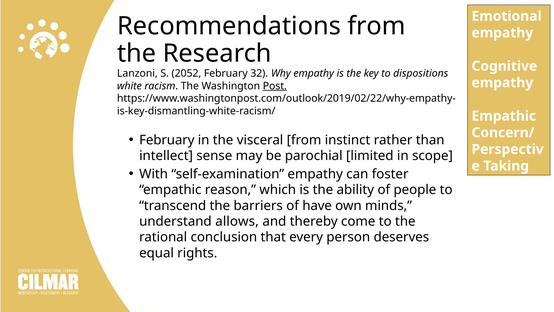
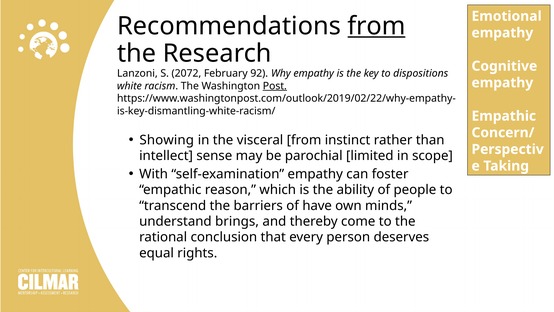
from underline: none -> present (377, 26)
2052: 2052 -> 2072 (186, 73)
32: 32 -> 92 (259, 73)
February: February -> Showing (167, 140)
allows: allows -> brings (237, 221)
